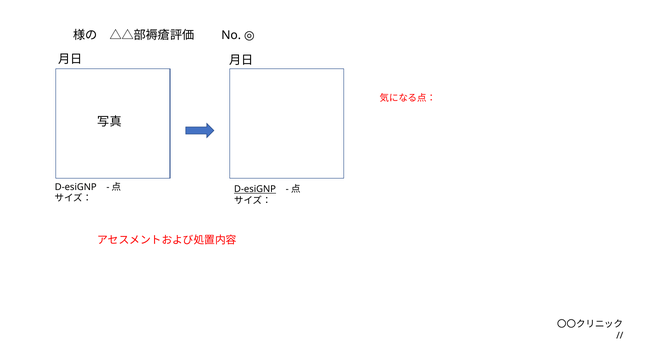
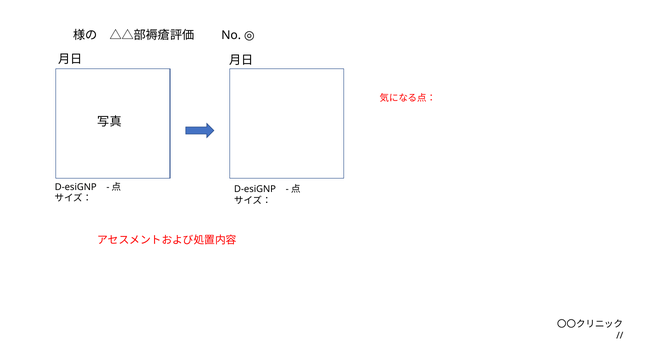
D-esiGNP underline: present -> none (255, 189)
